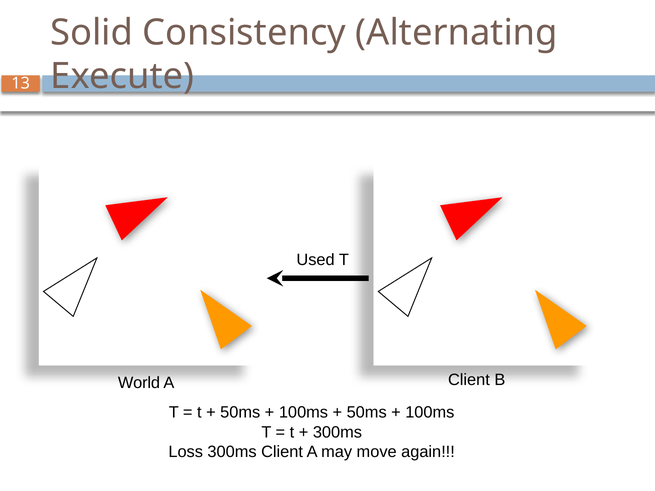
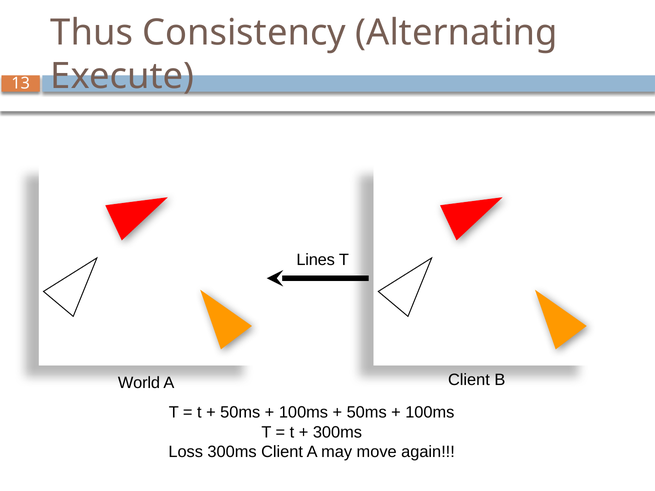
Solid: Solid -> Thus (92, 33)
Used: Used -> Lines (316, 260)
